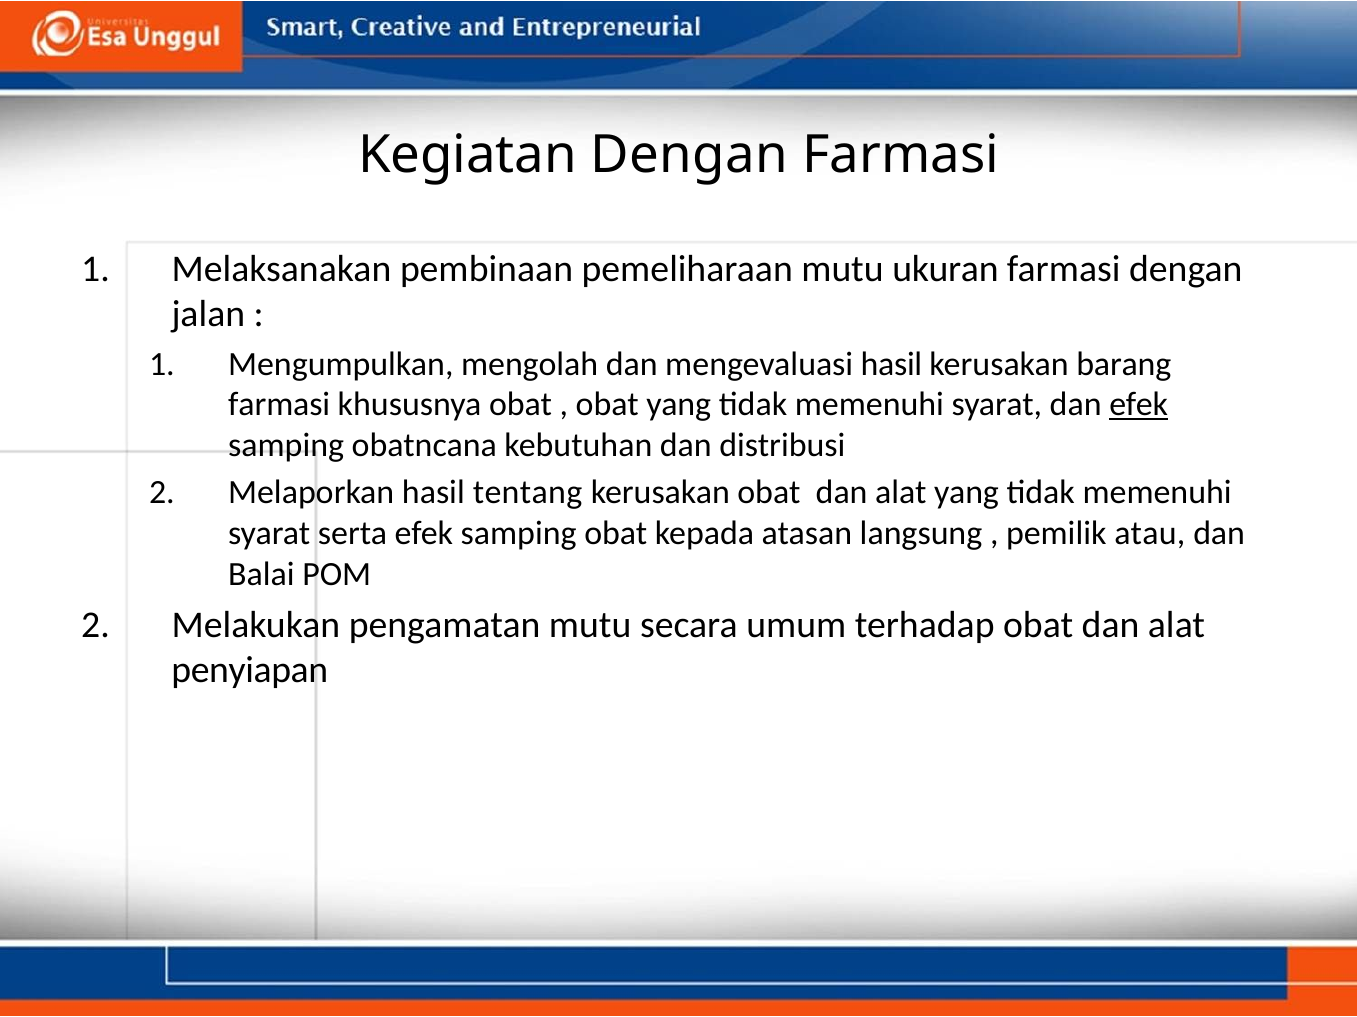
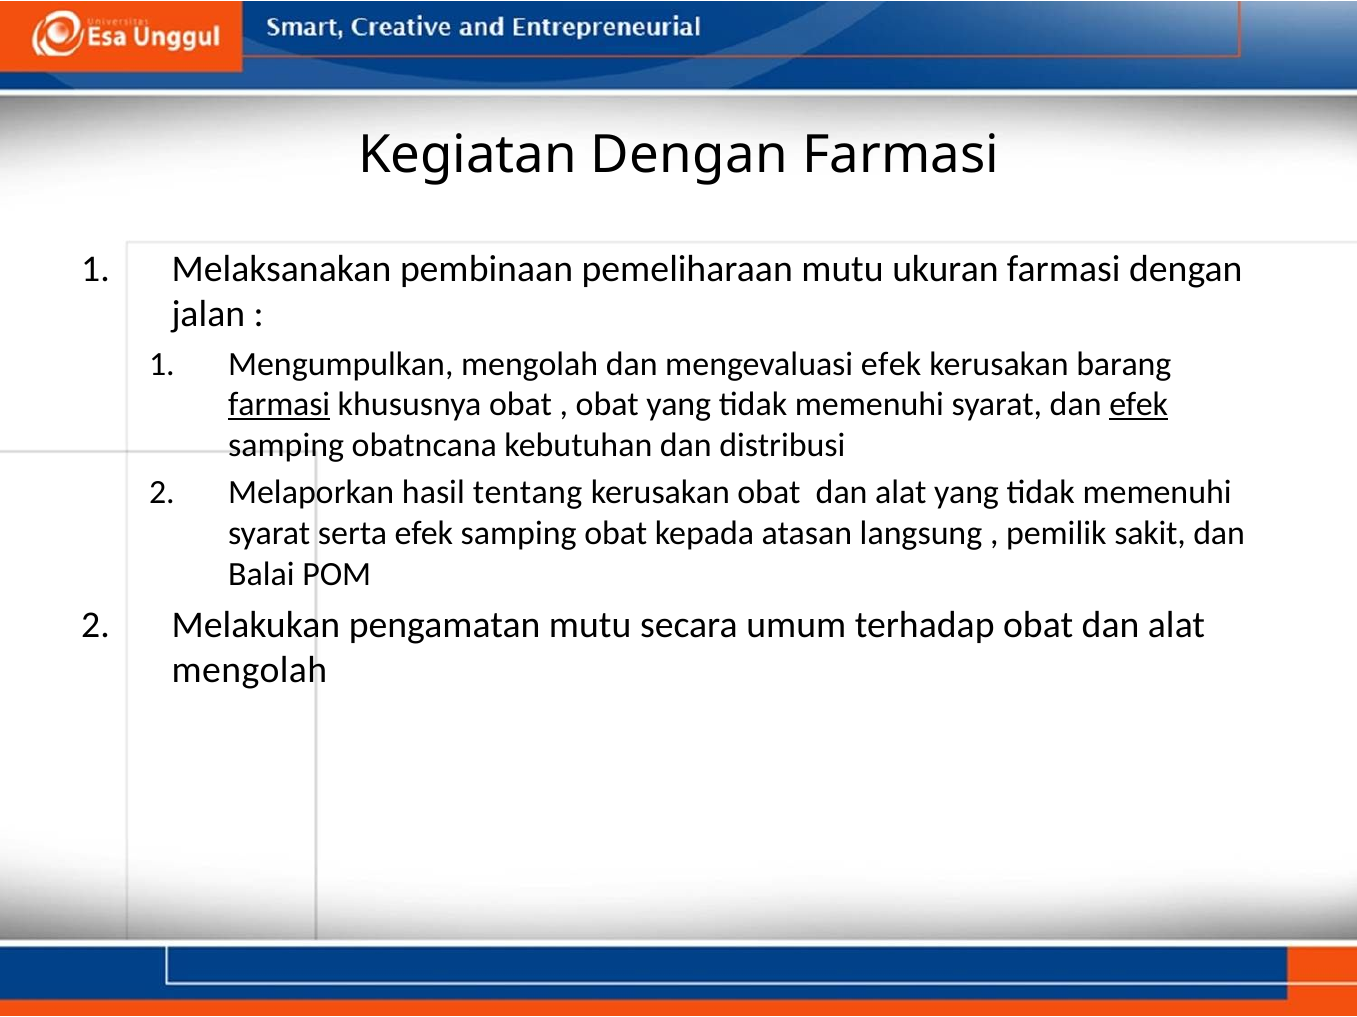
mengevaluasi hasil: hasil -> efek (891, 364)
farmasi underline: none -> present (279, 405)
atau: atau -> sakit (1150, 534)
penyiapan: penyiapan -> mengolah (249, 671)
